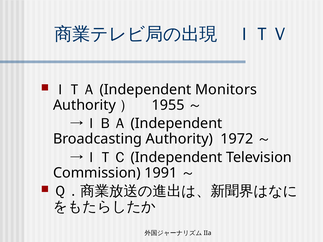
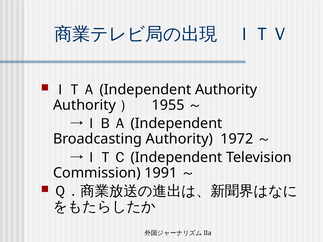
Monitors: Monitors -> Authority (226, 90)
